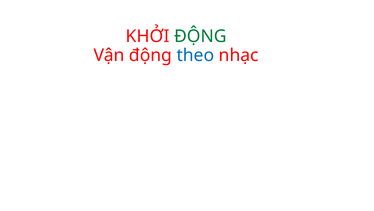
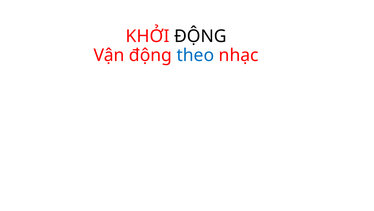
ĐỘNG colour: green -> black (200, 36)
